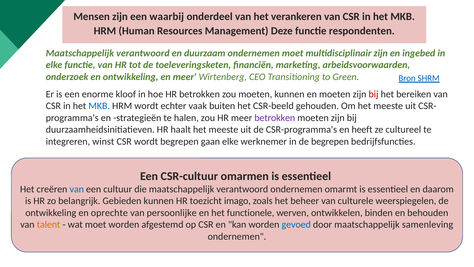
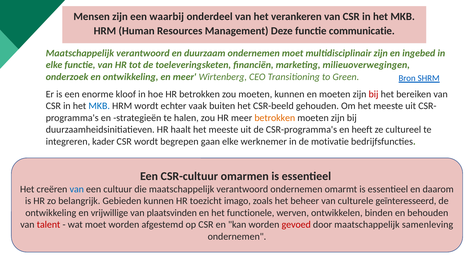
respondenten: respondenten -> communicatie (362, 31)
arbeidsvoorwaarden: arbeidsvoorwaarden -> milieuoverwegingen (366, 65)
betrokken colour: purple -> orange (275, 118)
winst: winst -> kader (103, 141)
de begrepen: begrepen -> motivatie (330, 141)
weerspiegelen: weerspiegelen -> geïnteresseerd (406, 201)
oprechte: oprechte -> vrijwillige (109, 213)
persoonlijke: persoonlijke -> plaatsvinden (172, 213)
talent colour: orange -> red (49, 224)
gevoed colour: blue -> red (296, 224)
